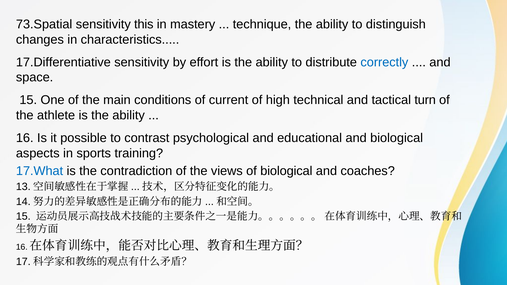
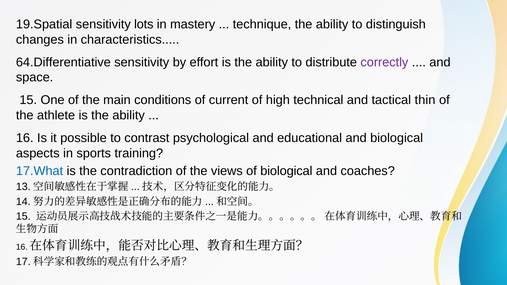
73.Spatial: 73.Spatial -> 19.Spatial (44, 24)
this: this -> lots (144, 24)
17.Differentiative: 17.Differentiative -> 64.Differentiative (63, 62)
correctly colour: blue -> purple (384, 62)
turn: turn -> thin (425, 100)
